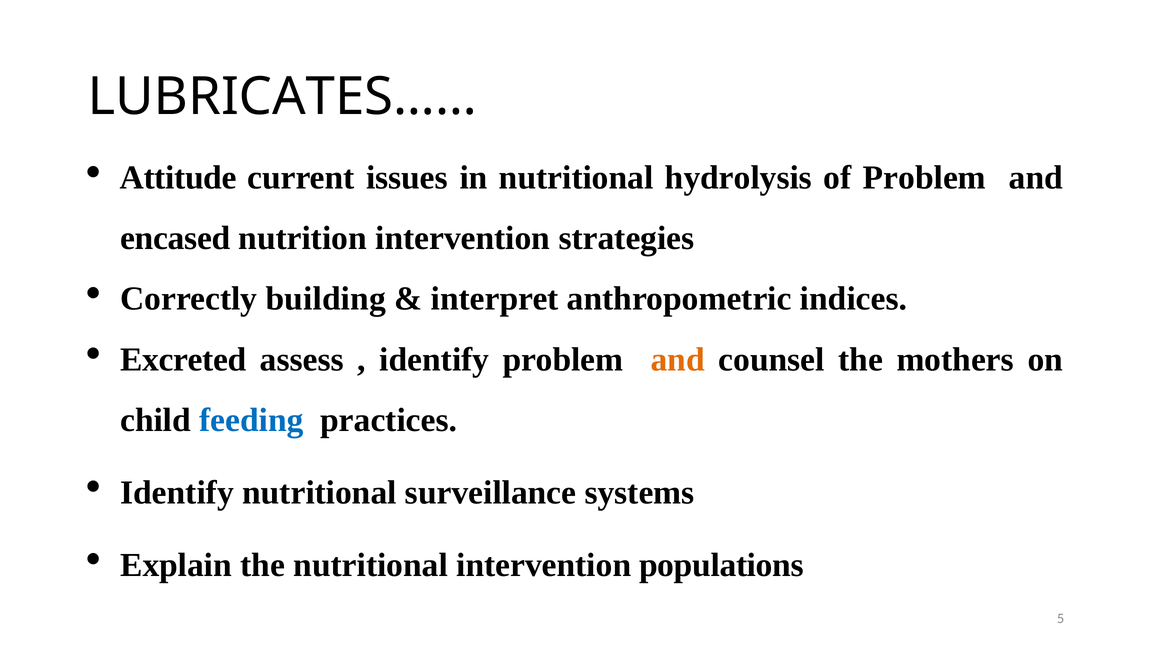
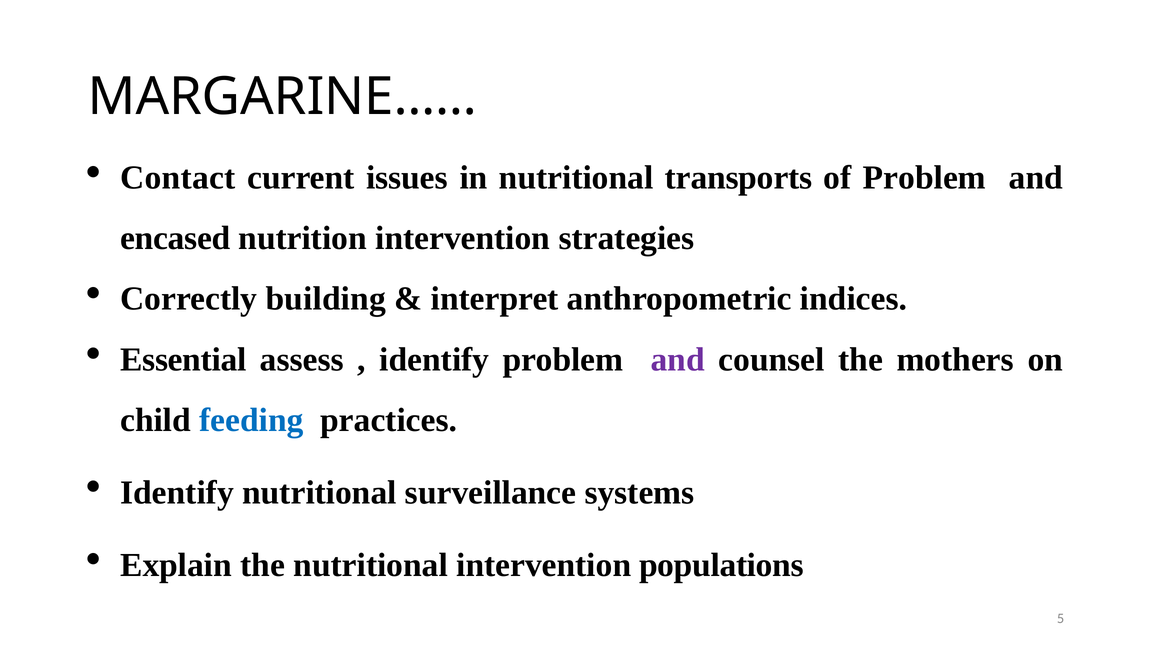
LUBRICATES……: LUBRICATES…… -> MARGARINE…… (282, 97)
Attitude: Attitude -> Contact (178, 178)
hydrolysis: hydrolysis -> transports (739, 178)
Excreted: Excreted -> Essential (183, 359)
and colour: orange -> purple (678, 359)
